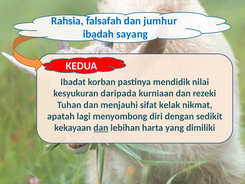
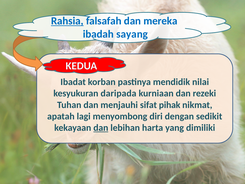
Rahsia underline: none -> present (67, 21)
jumhur: jumhur -> mereka (160, 21)
kelak: kelak -> pihak (170, 105)
